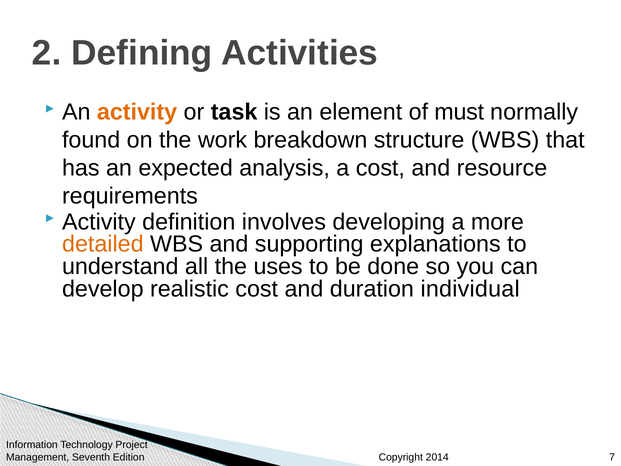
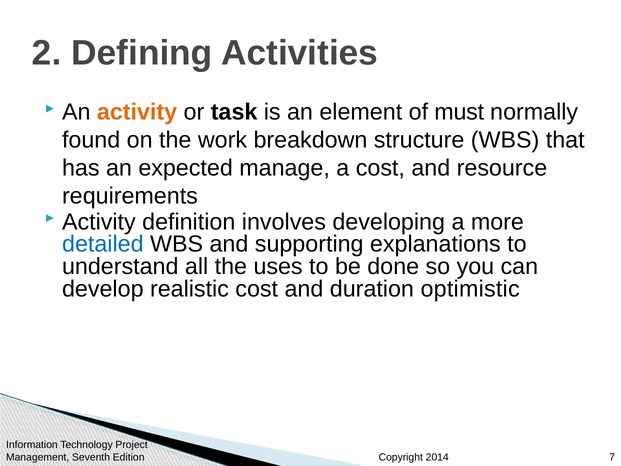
analysis: analysis -> manage (285, 168)
detailed colour: orange -> blue (103, 244)
individual: individual -> optimistic (470, 289)
